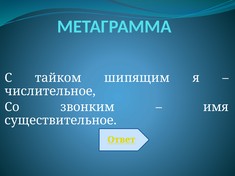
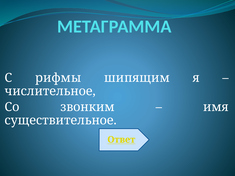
тайком: тайком -> рифмы (58, 78)
